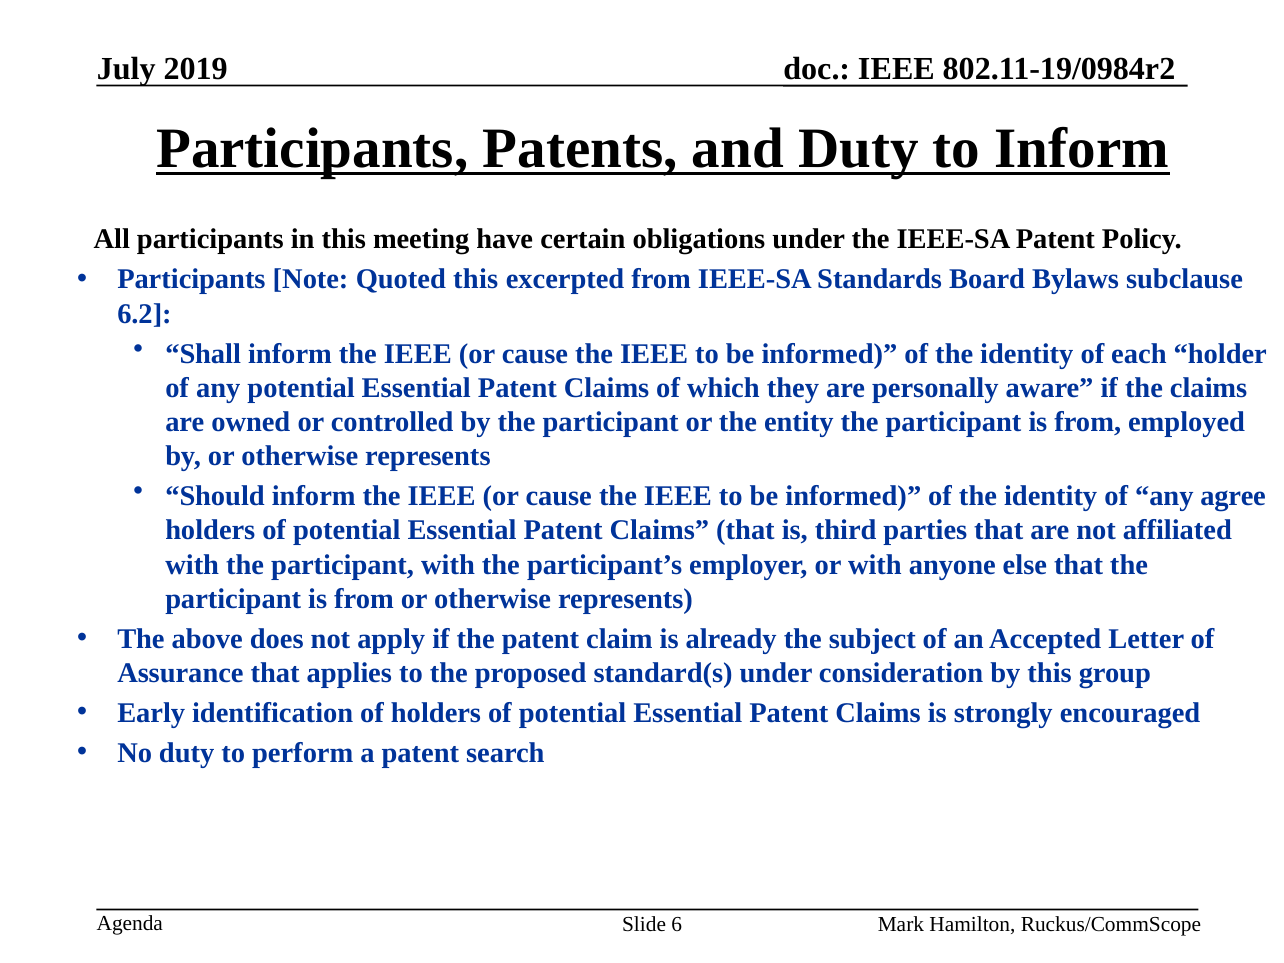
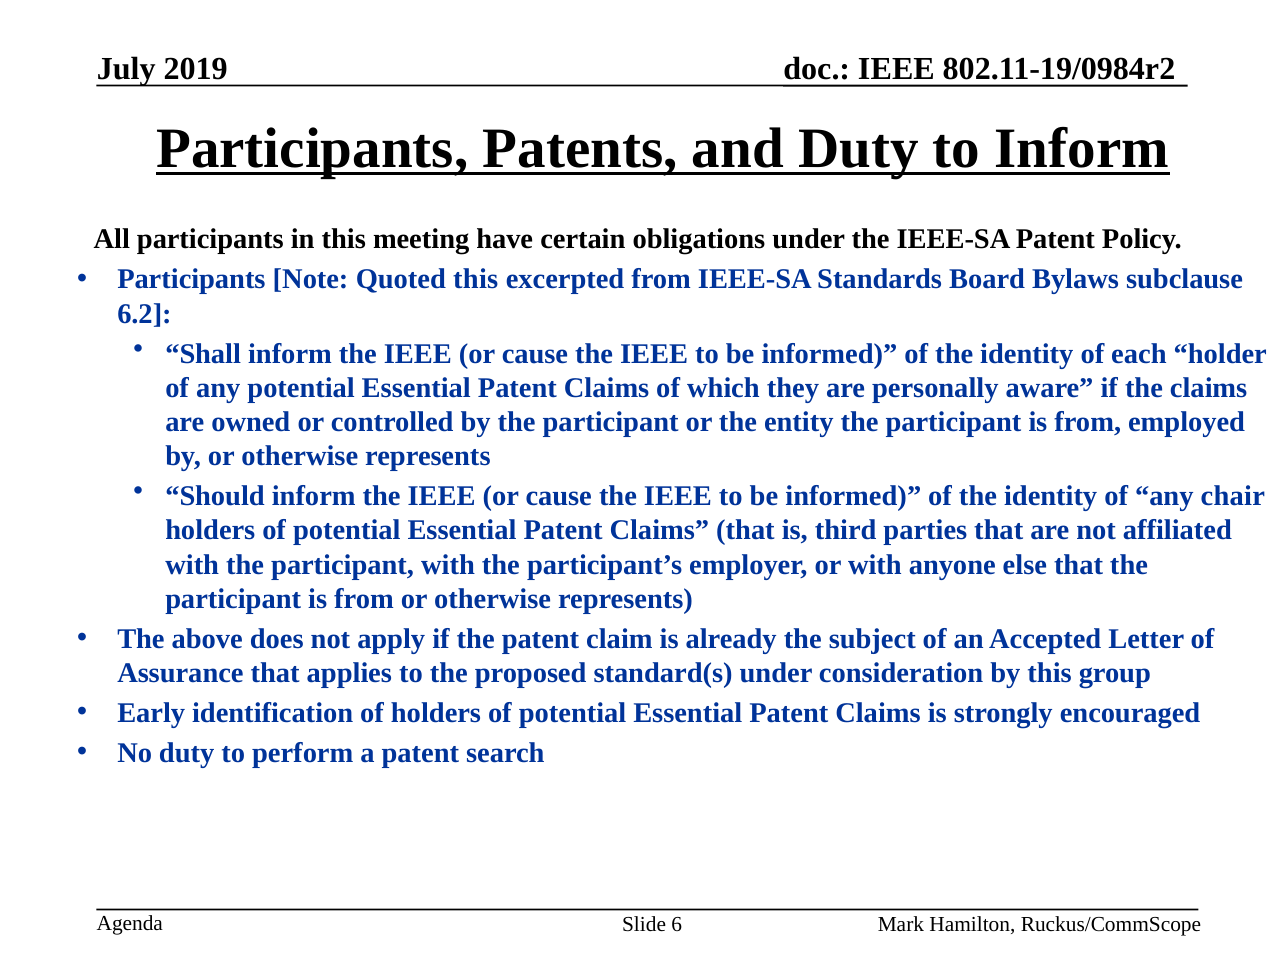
agree: agree -> chair (1233, 496)
